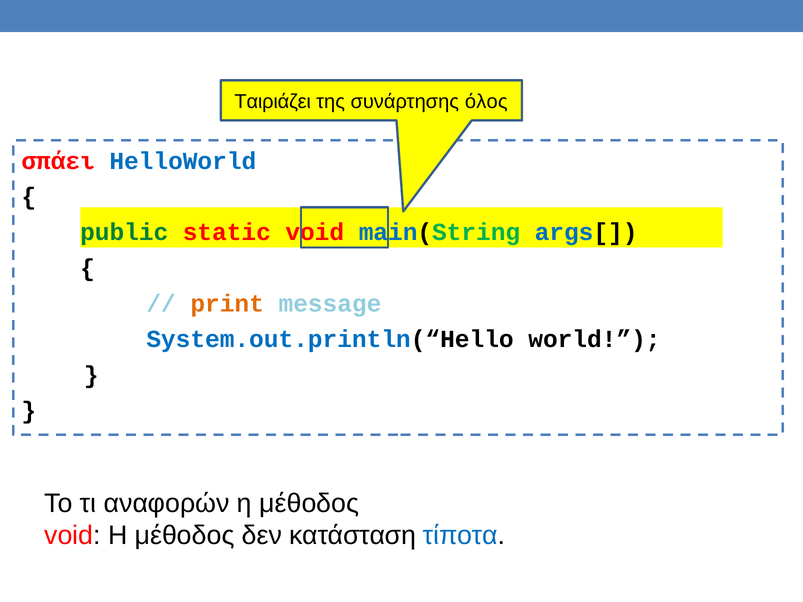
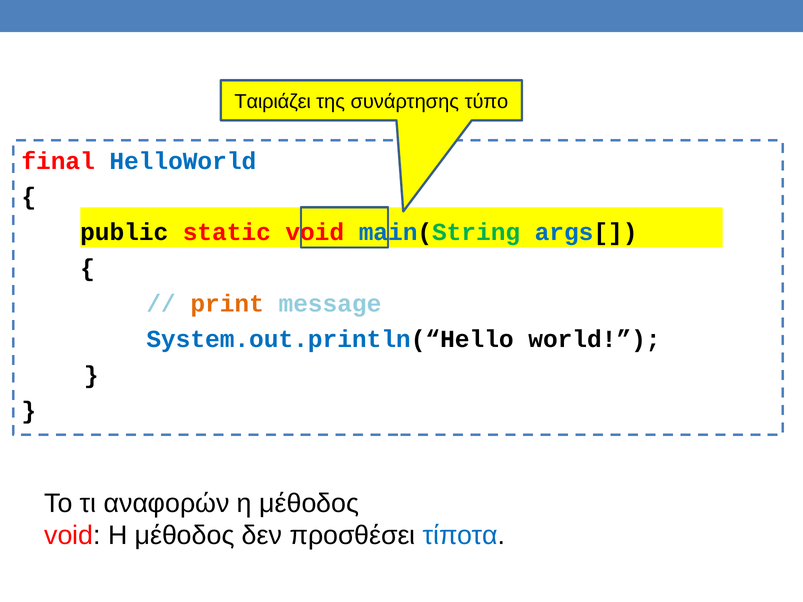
όλος: όλος -> τύπο (486, 102)
σπάει: σπάει -> final (58, 161)
public colour: green -> black (124, 232)
κατάσταση: κατάσταση -> προσθέσει (353, 536)
